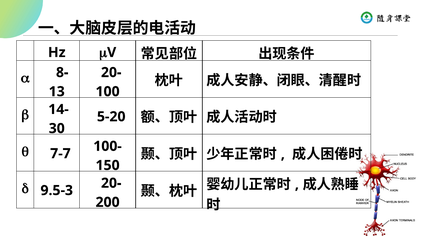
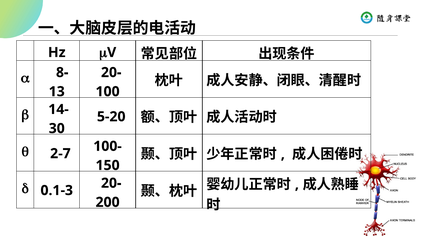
7-7: 7-7 -> 2-7 (60, 153)
9.5-3: 9.5-3 -> 0.1-3 (57, 190)
